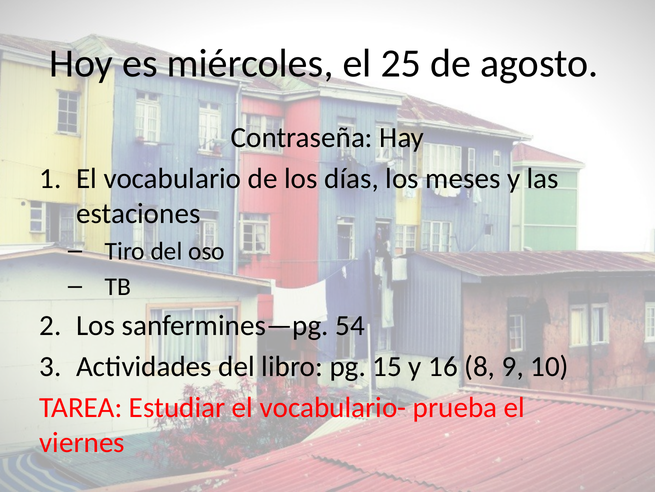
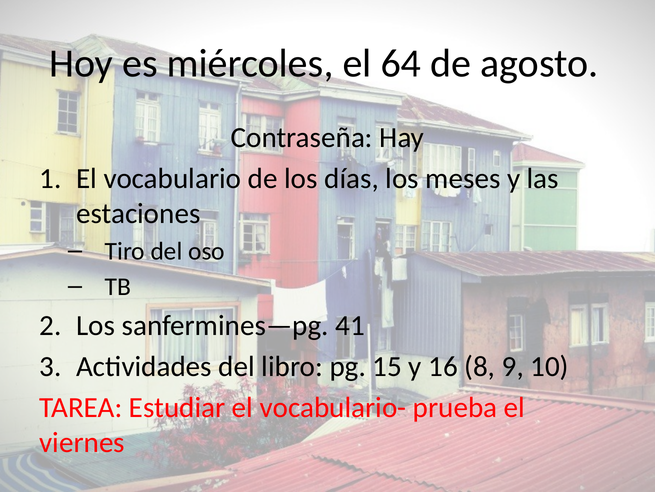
25: 25 -> 64 (401, 63)
54: 54 -> 41 (350, 325)
